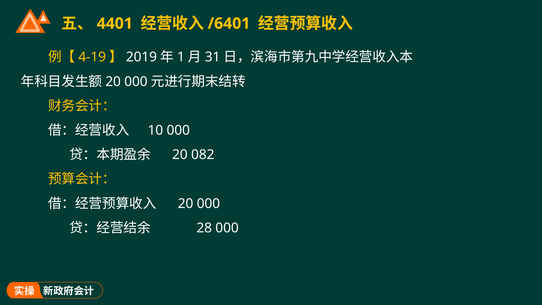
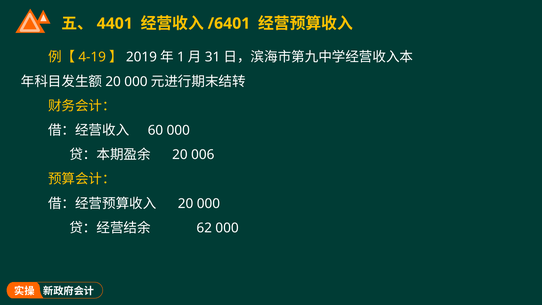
10: 10 -> 60 (155, 130)
082: 082 -> 006 (203, 155)
28: 28 -> 62 (204, 228)
